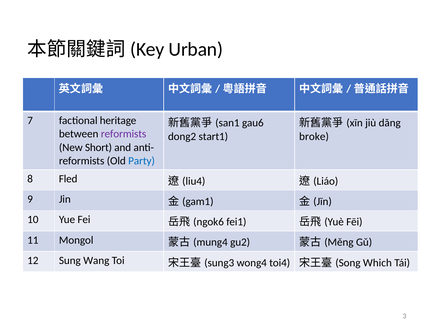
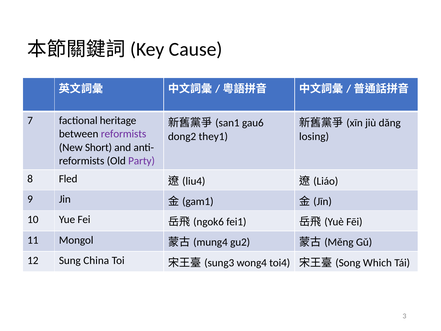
Urban: Urban -> Cause (196, 49)
start1: start1 -> they1 (213, 136)
broke: broke -> losing (314, 136)
Party colour: blue -> purple (142, 161)
Wang: Wang -> China (96, 260)
